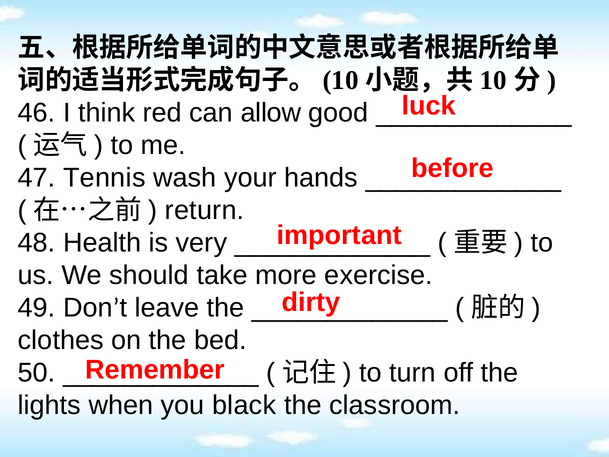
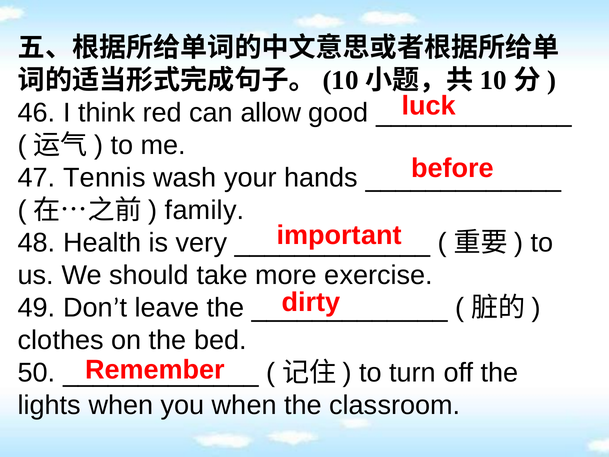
return: return -> family (205, 210)
you black: black -> when (244, 405)
